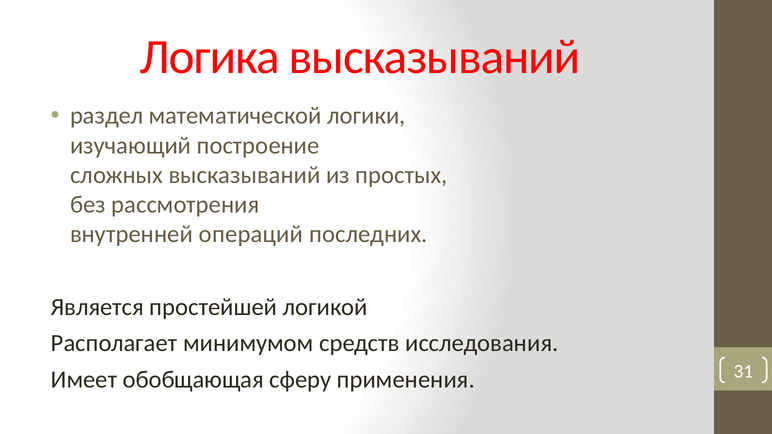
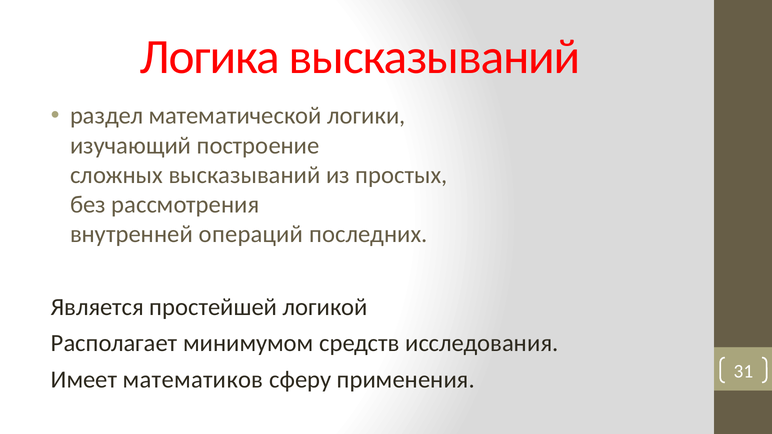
обобщающая: обобщающая -> математиков (193, 380)
